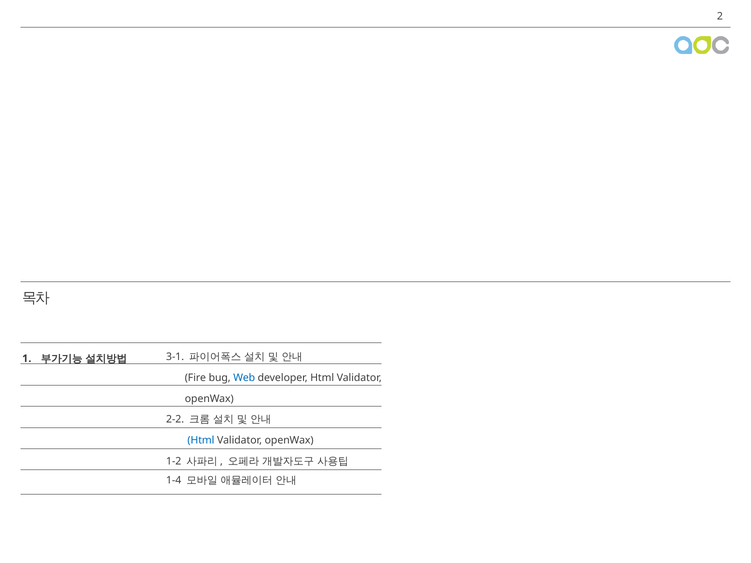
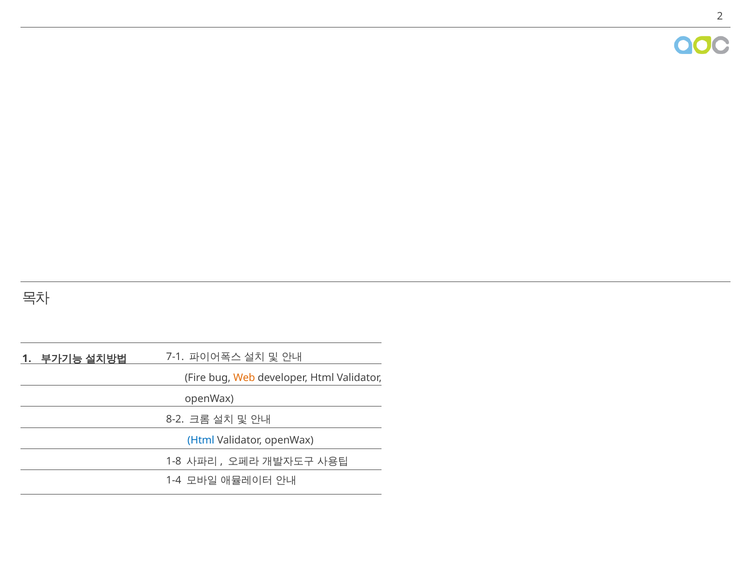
3-1: 3-1 -> 7-1 (175, 357)
Web colour: blue -> orange (244, 378)
2-2: 2-2 -> 8-2 (175, 420)
1-2: 1-2 -> 1-8 (174, 461)
